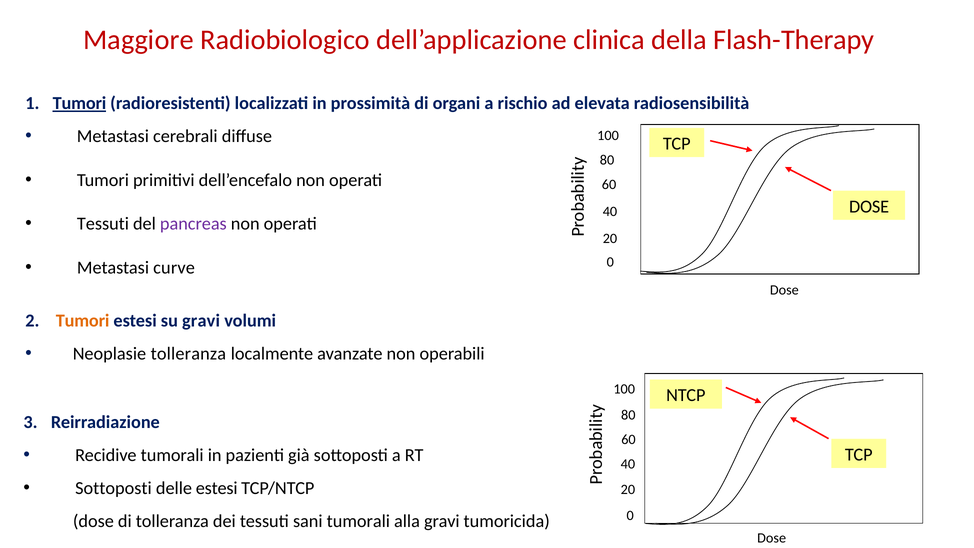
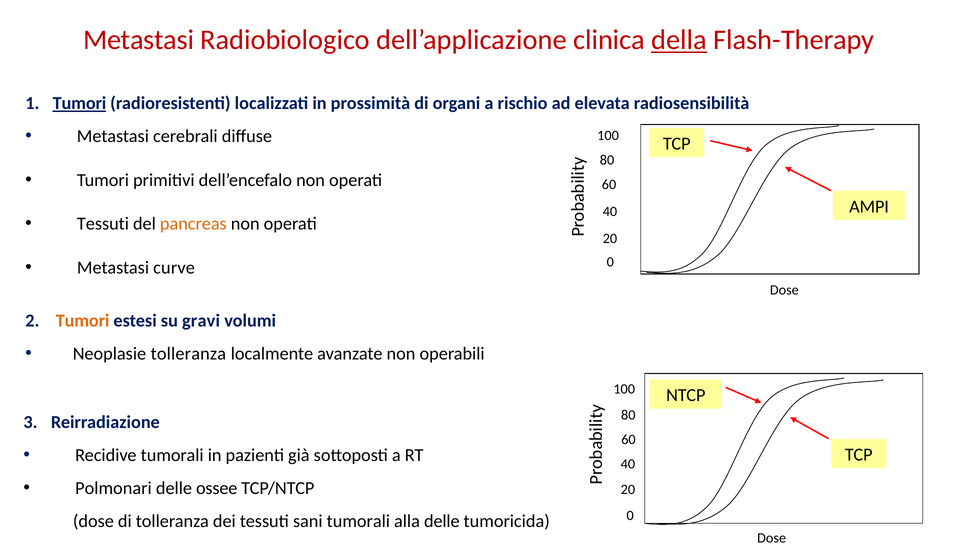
Maggiore: Maggiore -> Metastasi (139, 40)
della underline: none -> present (679, 40)
DOSE: DOSE -> AMPI (869, 206)
pancreas colour: purple -> orange (193, 224)
Sottoposti: Sottoposti -> Polmonari (113, 488)
delle estesi: estesi -> ossee (217, 488)
alla gravi: gravi -> delle (442, 521)
